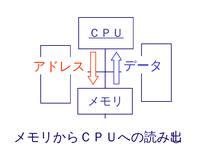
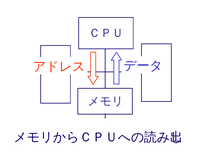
ＣＰＵ underline: present -> none (106, 33)
